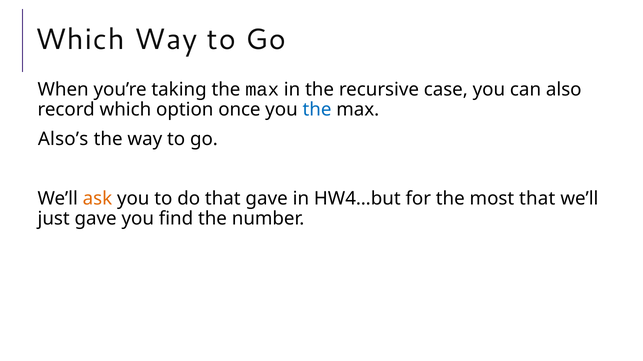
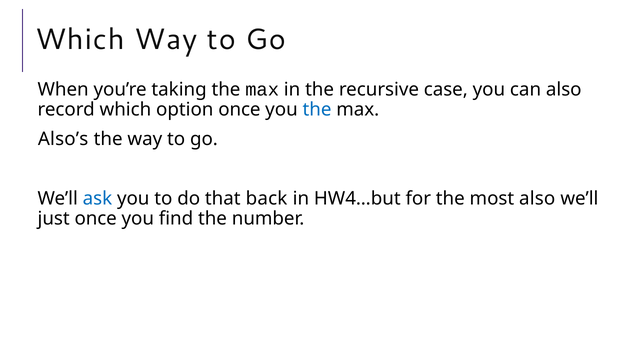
ask colour: orange -> blue (97, 199)
that gave: gave -> back (267, 199)
most that: that -> also (537, 199)
just gave: gave -> once (96, 219)
